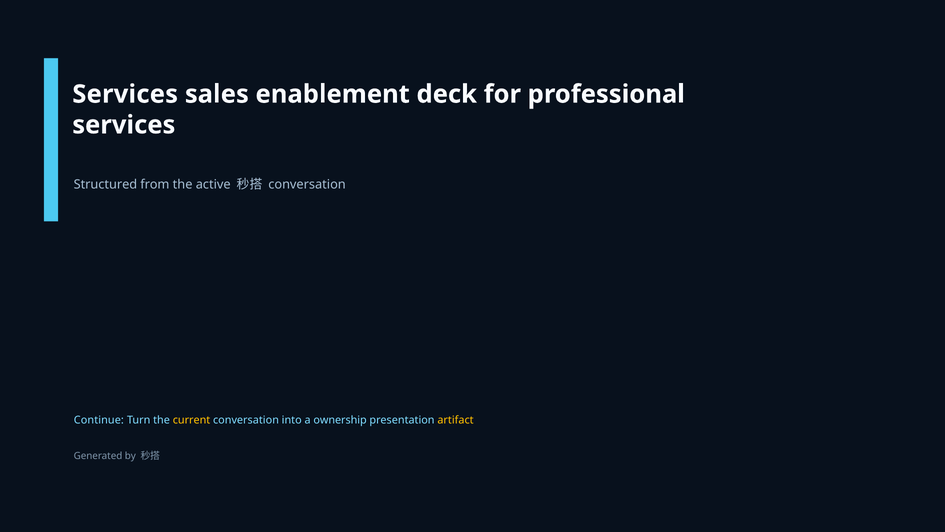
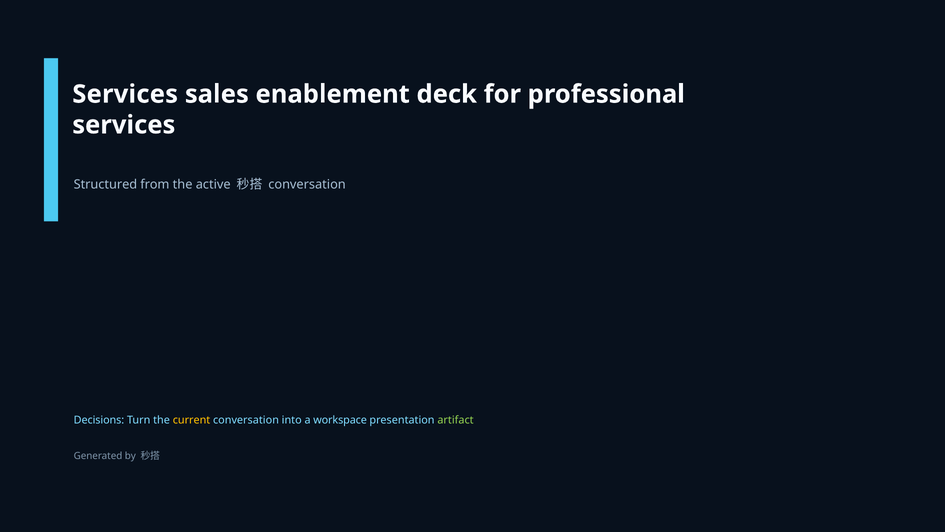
Continue: Continue -> Decisions (99, 420)
ownership: ownership -> workspace (340, 420)
artifact colour: yellow -> light green (456, 420)
